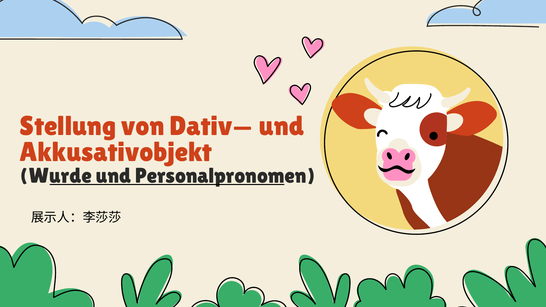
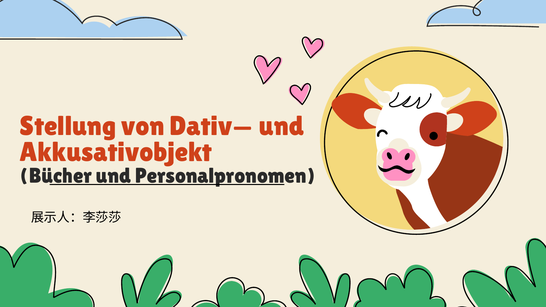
Wurde: Wurde -> Bücher (56, 176)
